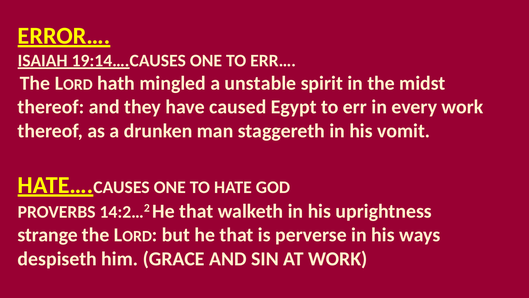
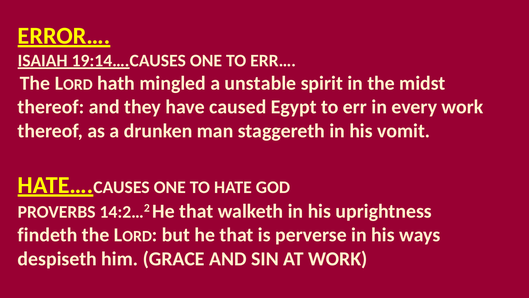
strange: strange -> findeth (48, 235)
